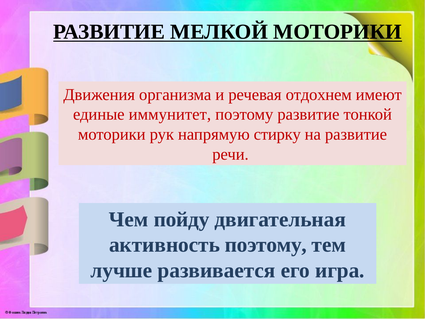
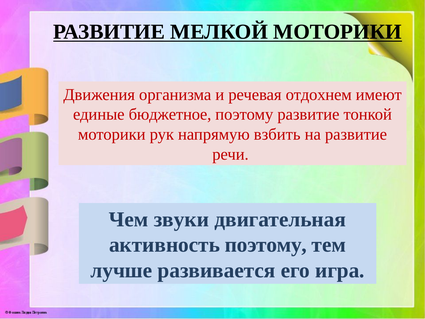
иммунитет: иммунитет -> бюджетное (170, 114)
стирку: стирку -> взбить (277, 134)
пойду: пойду -> звуки (181, 219)
